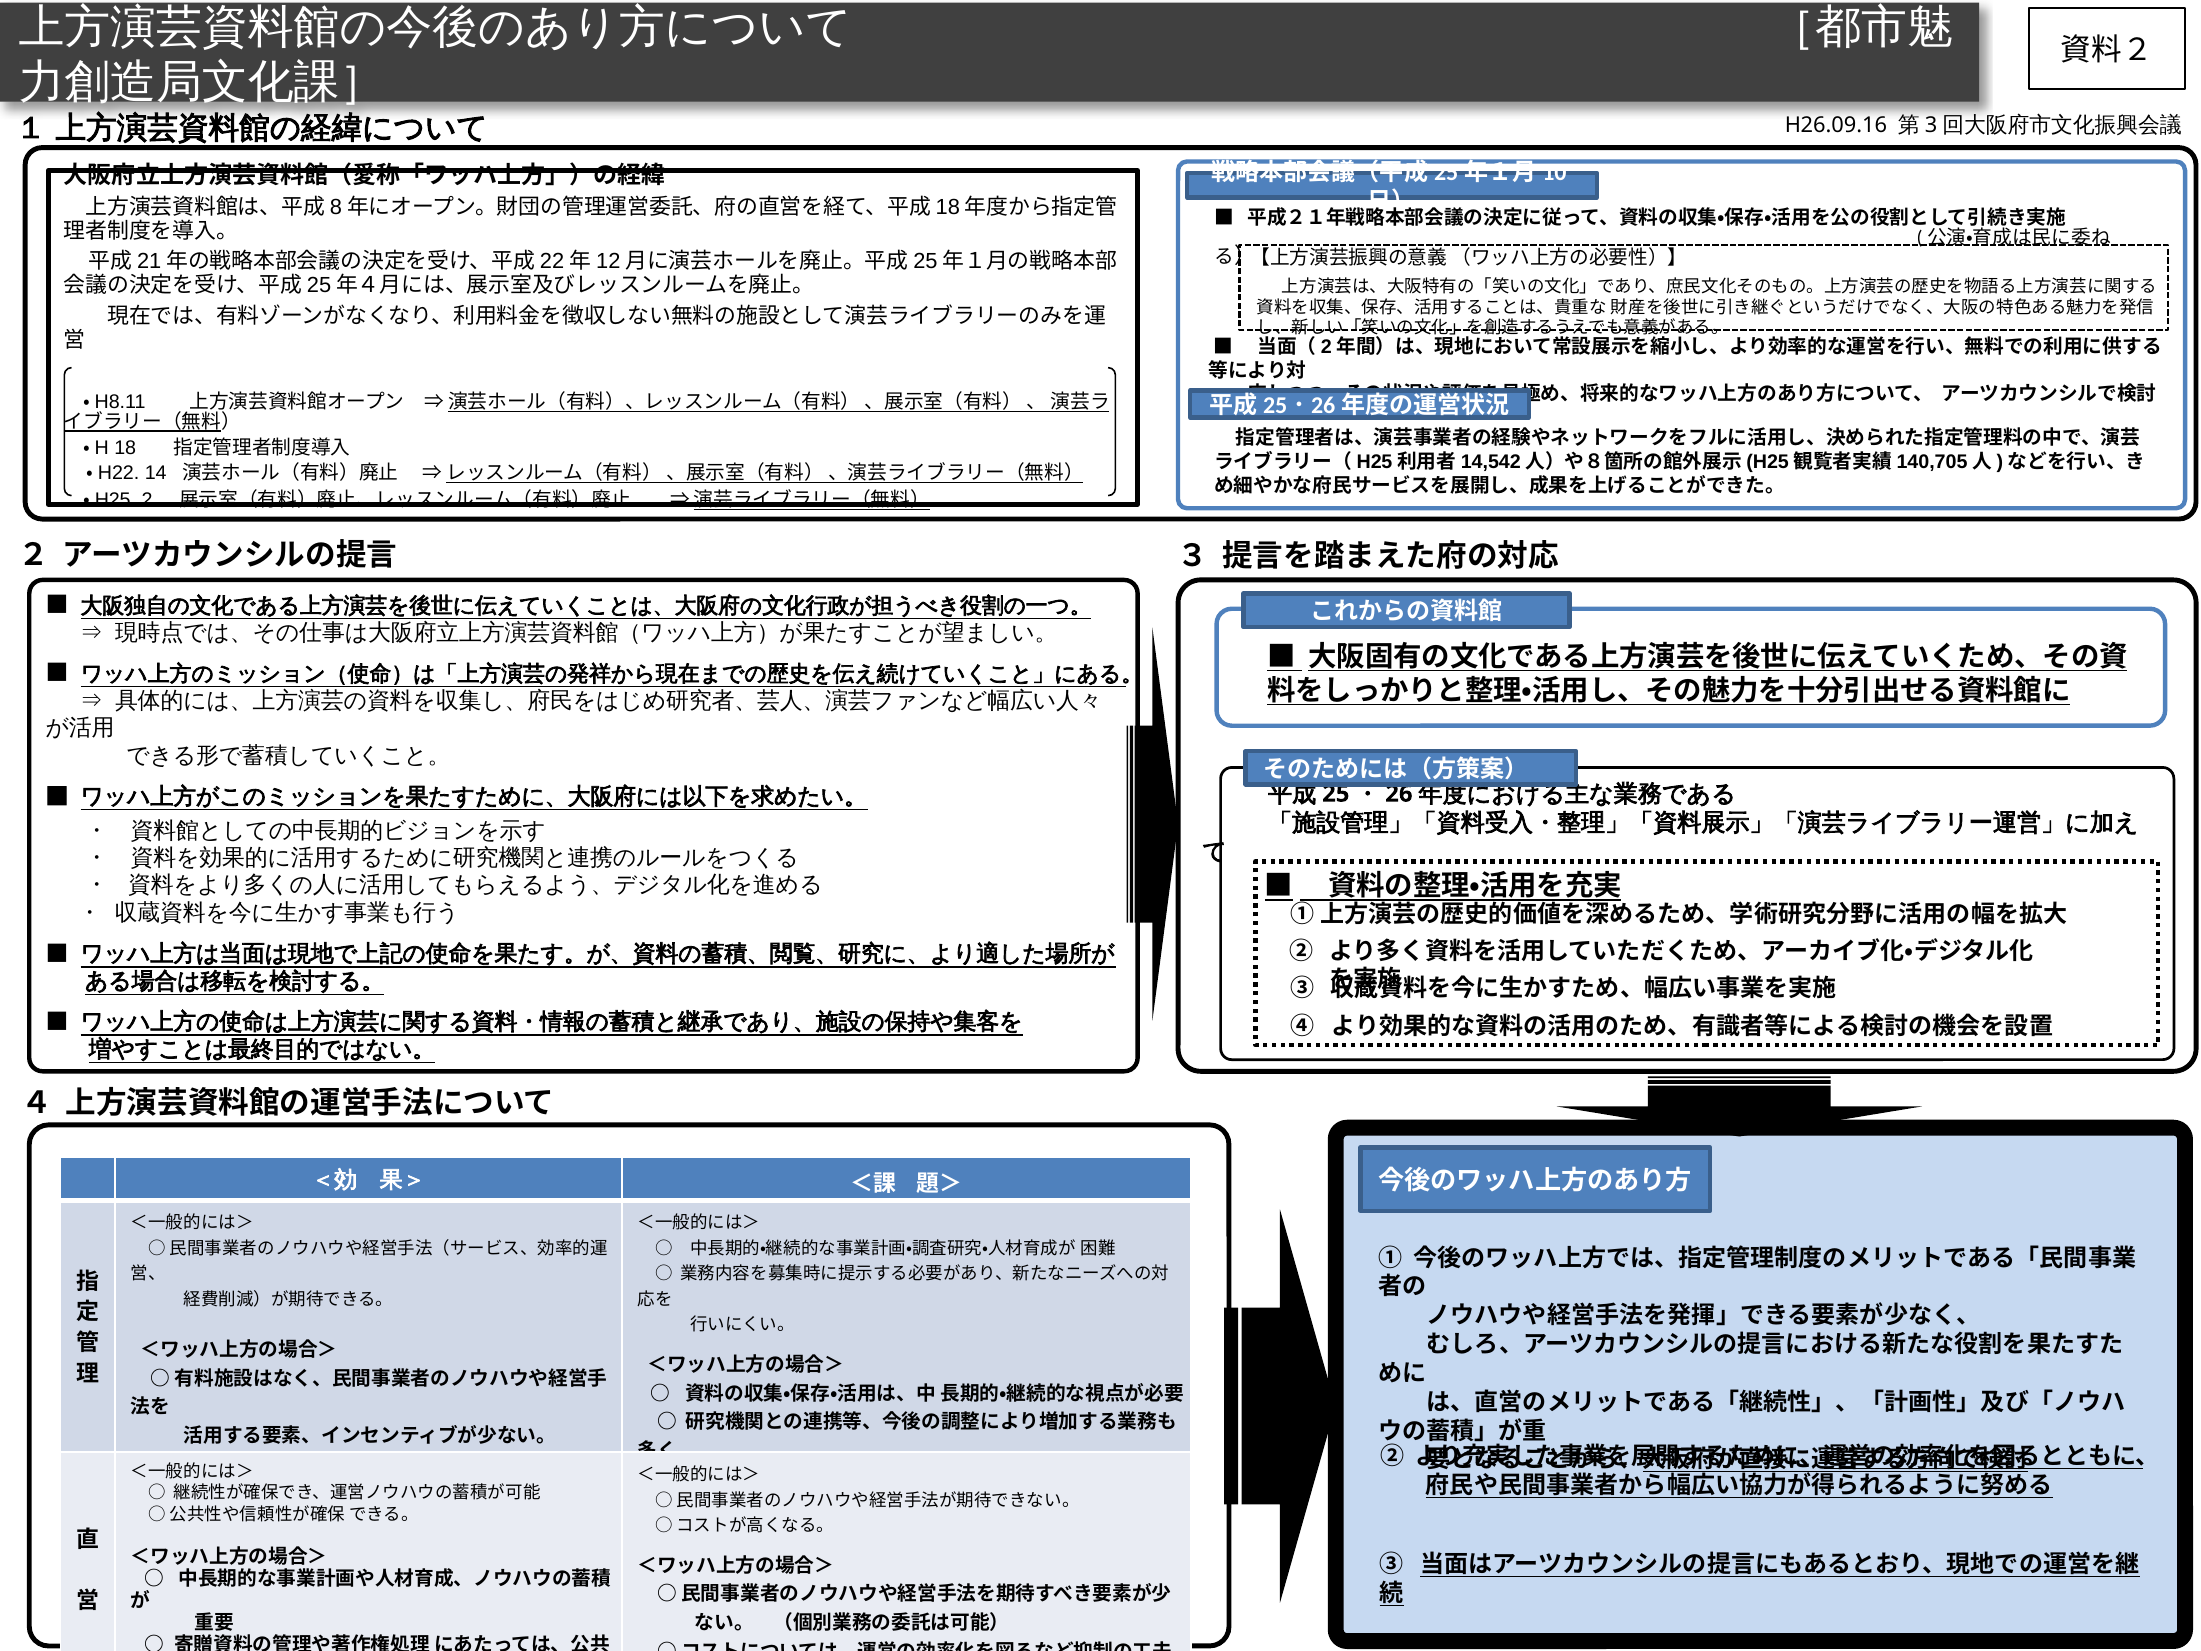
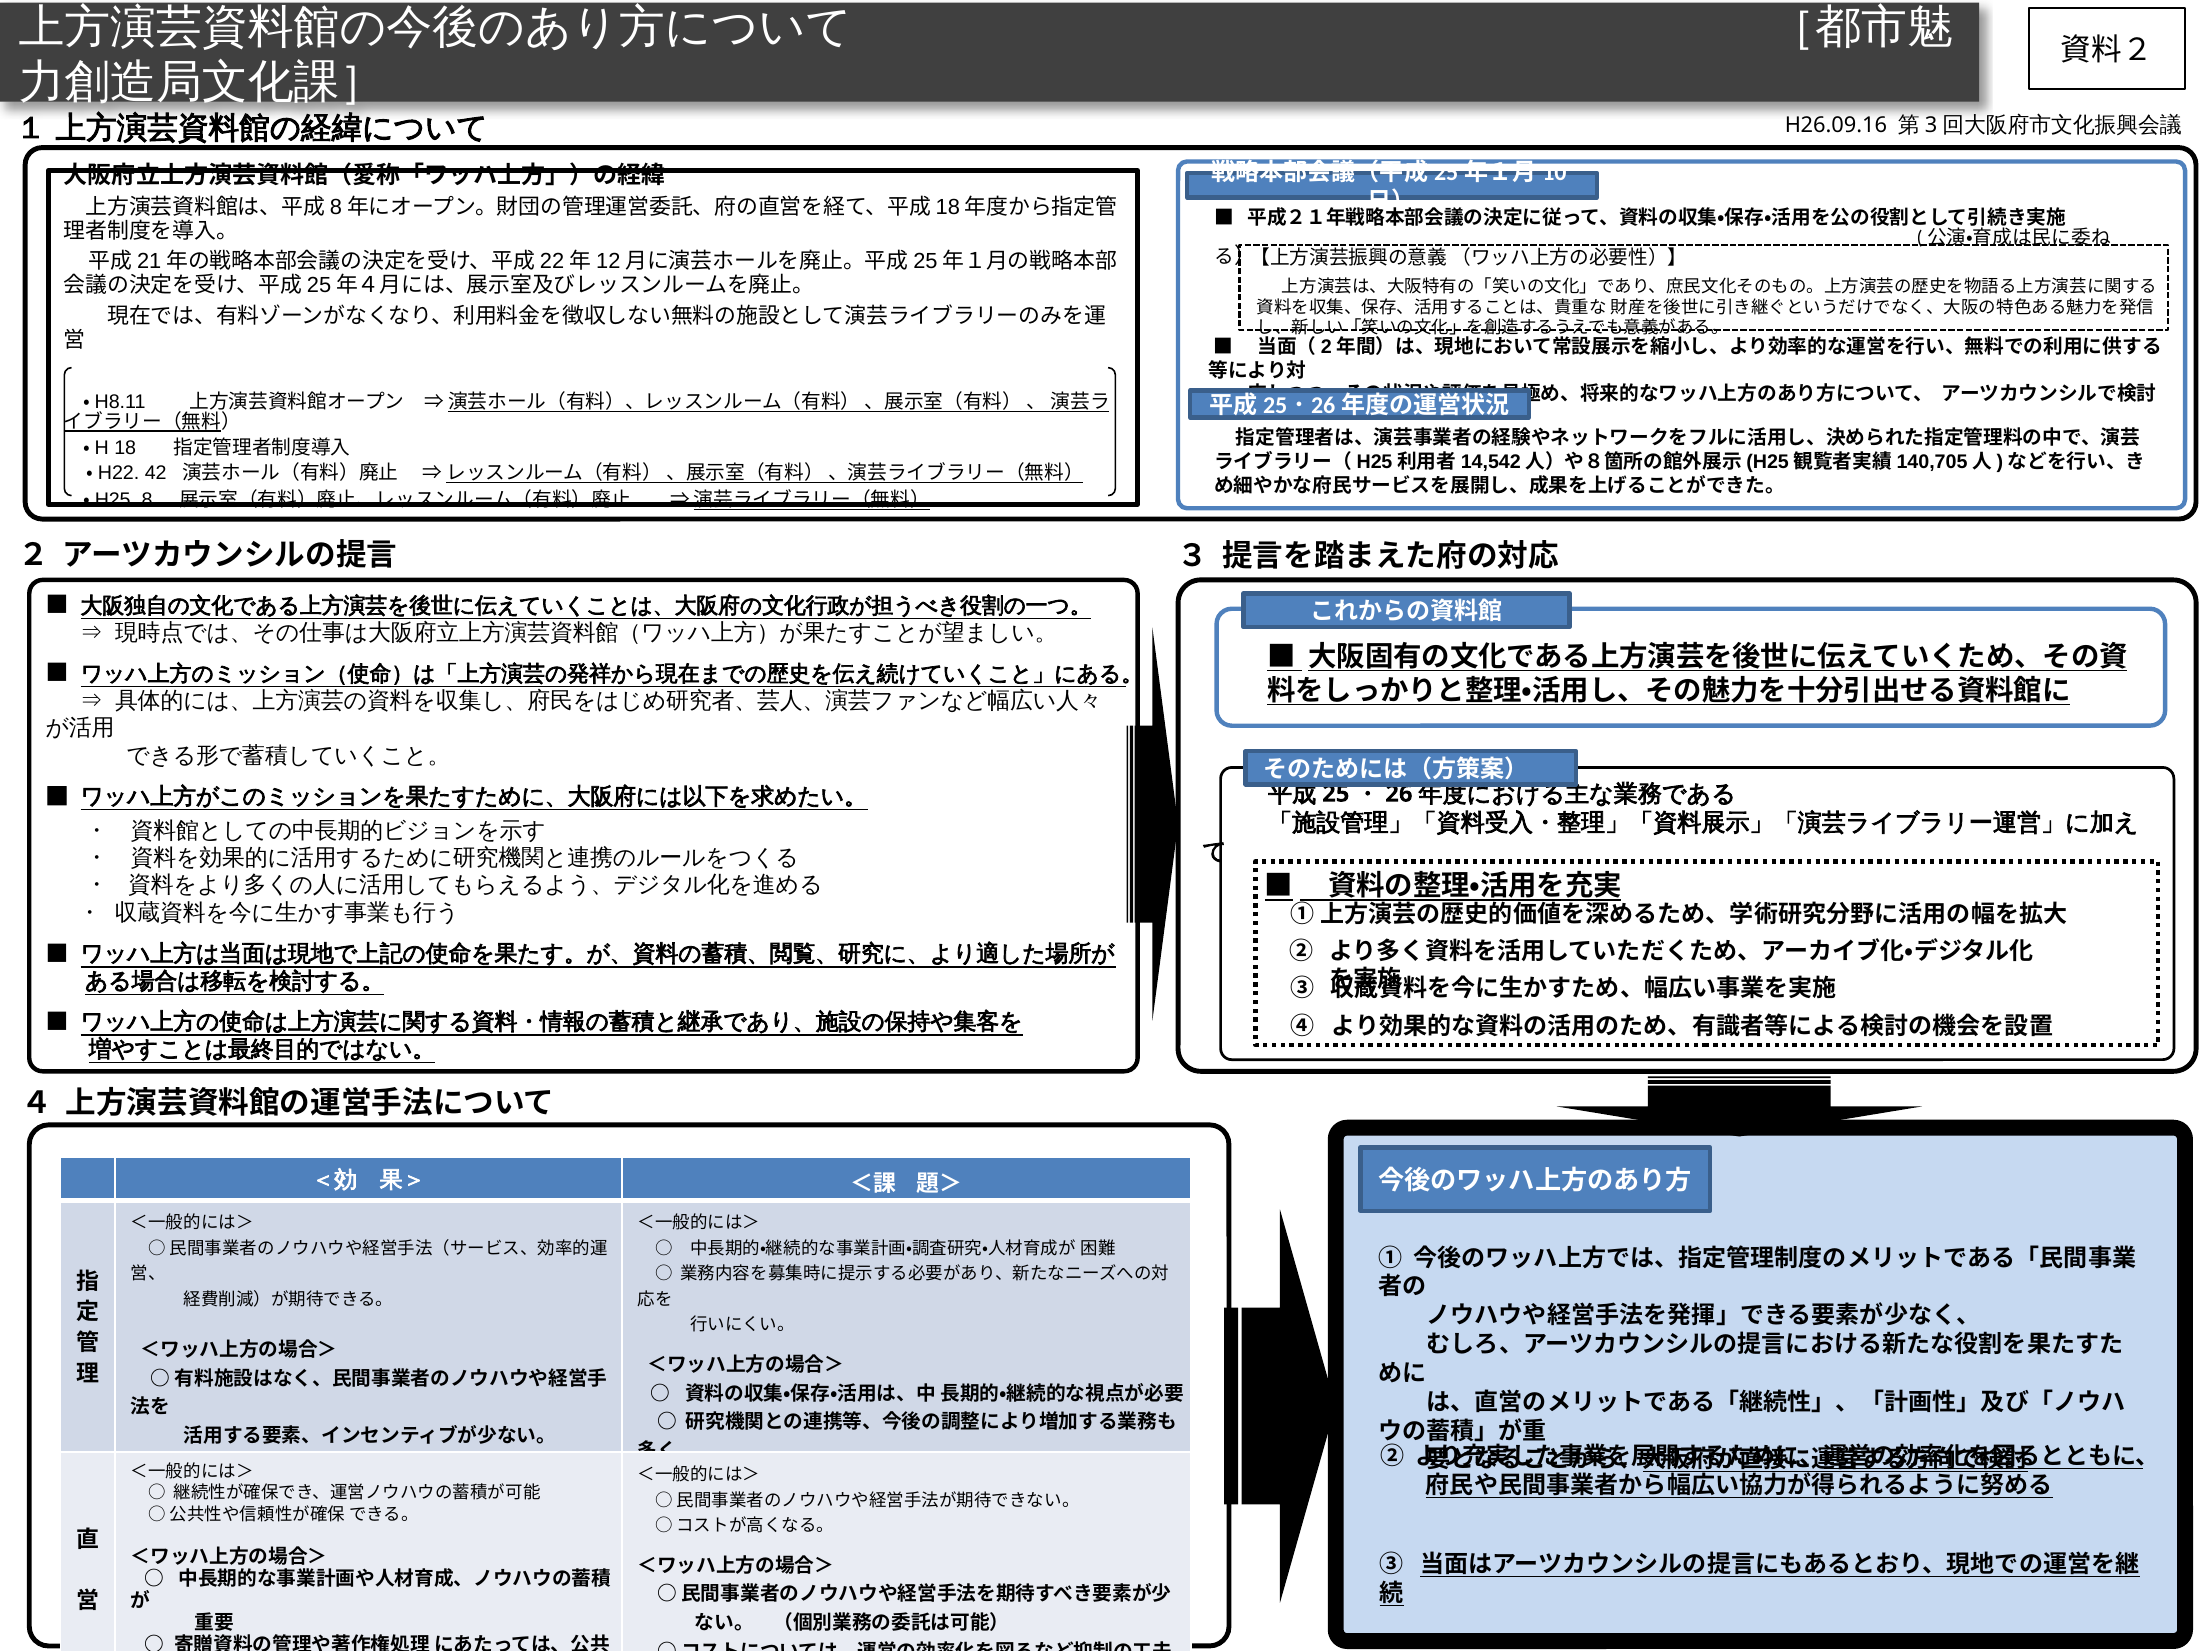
14: 14 -> 42 (156, 473)
2: 2 -> 8 (147, 500)
